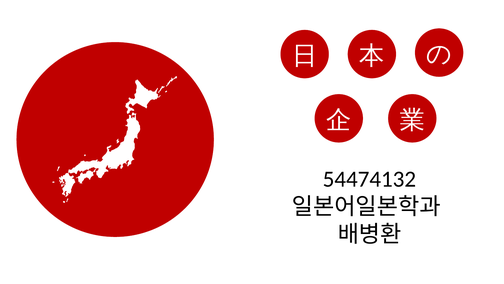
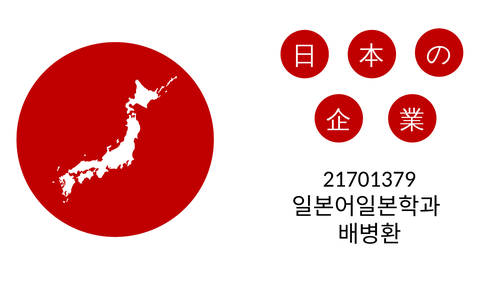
54474132: 54474132 -> 21701379 (369, 179)
